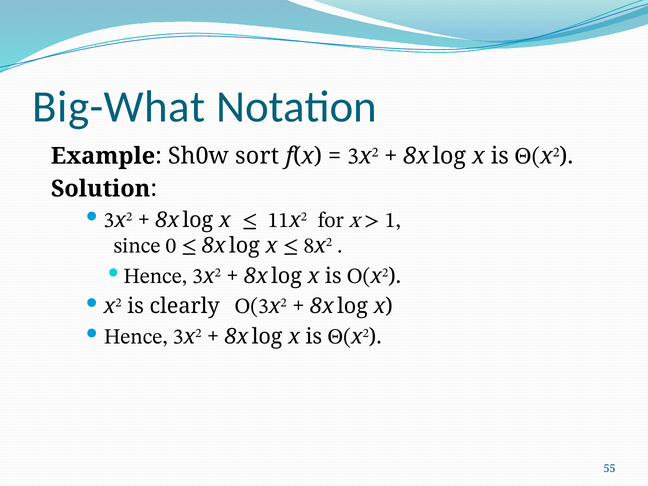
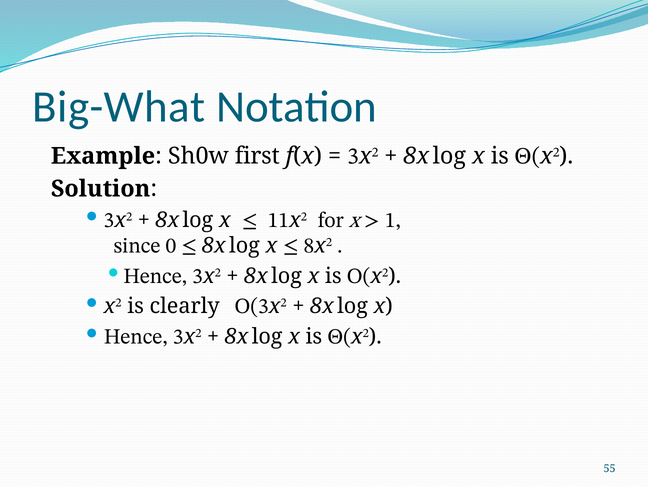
sort: sort -> first (257, 156)
